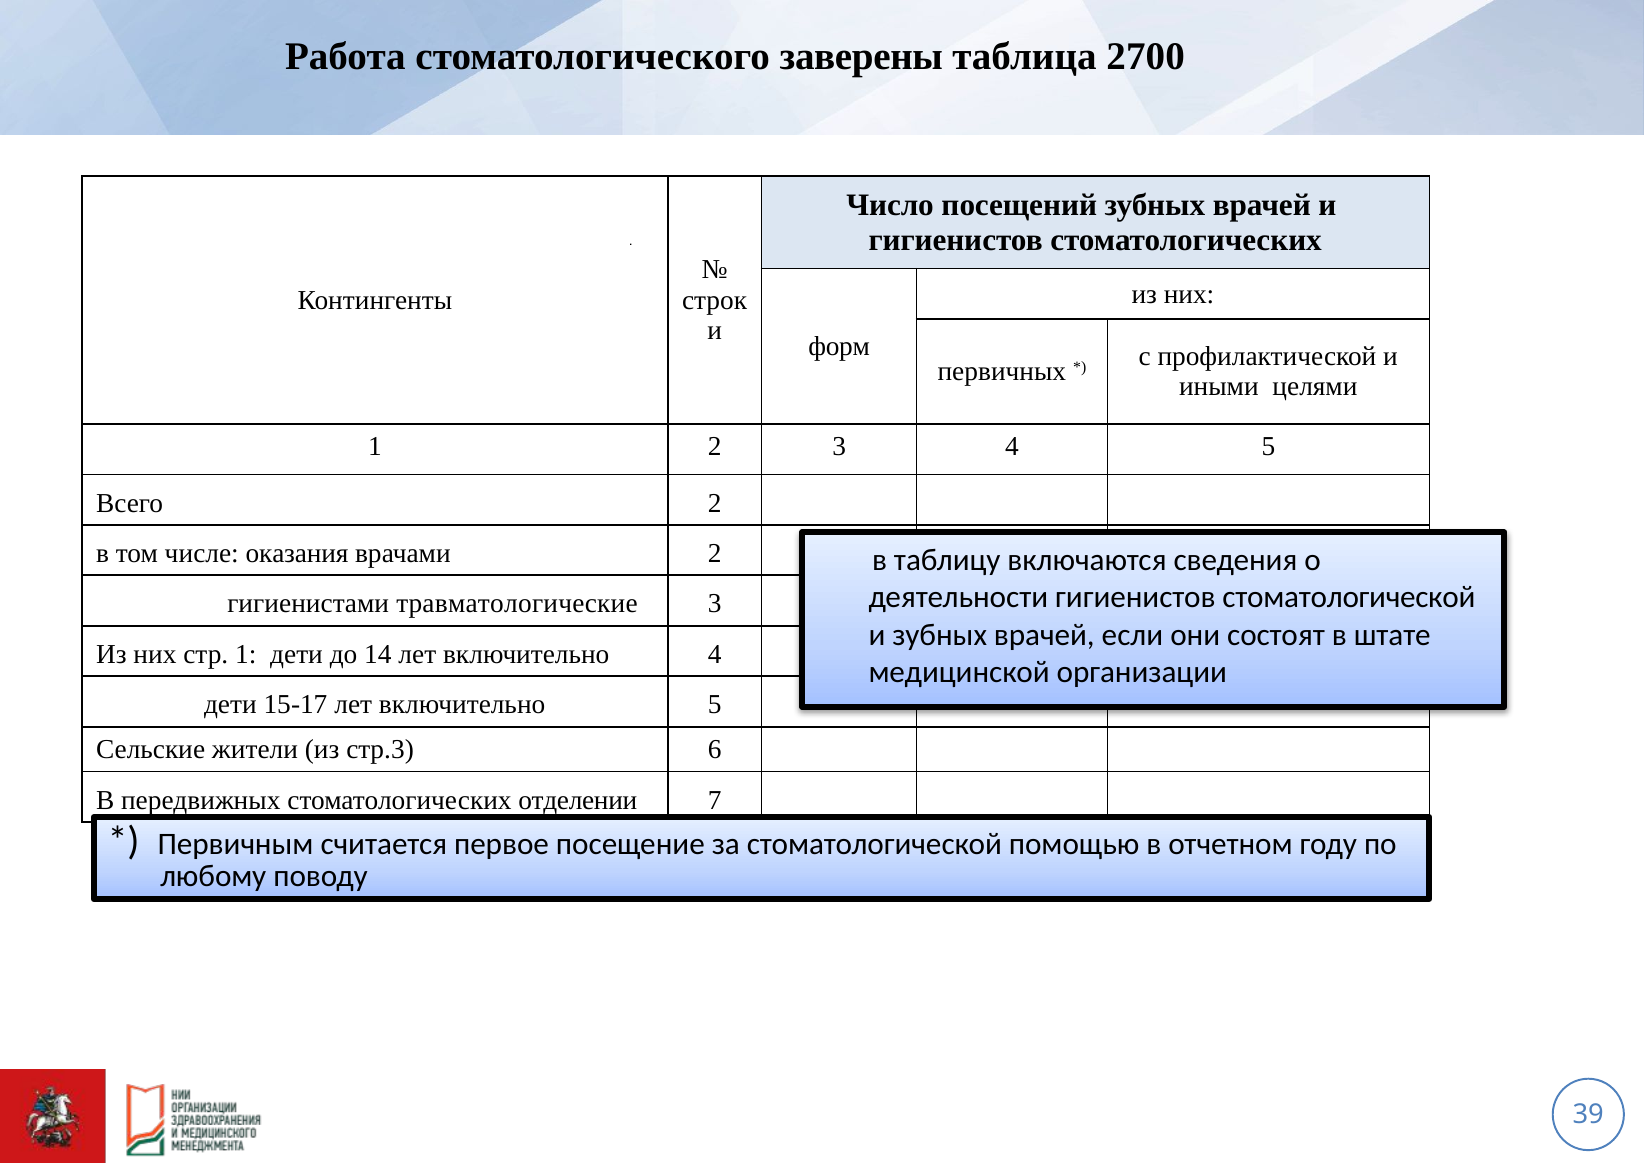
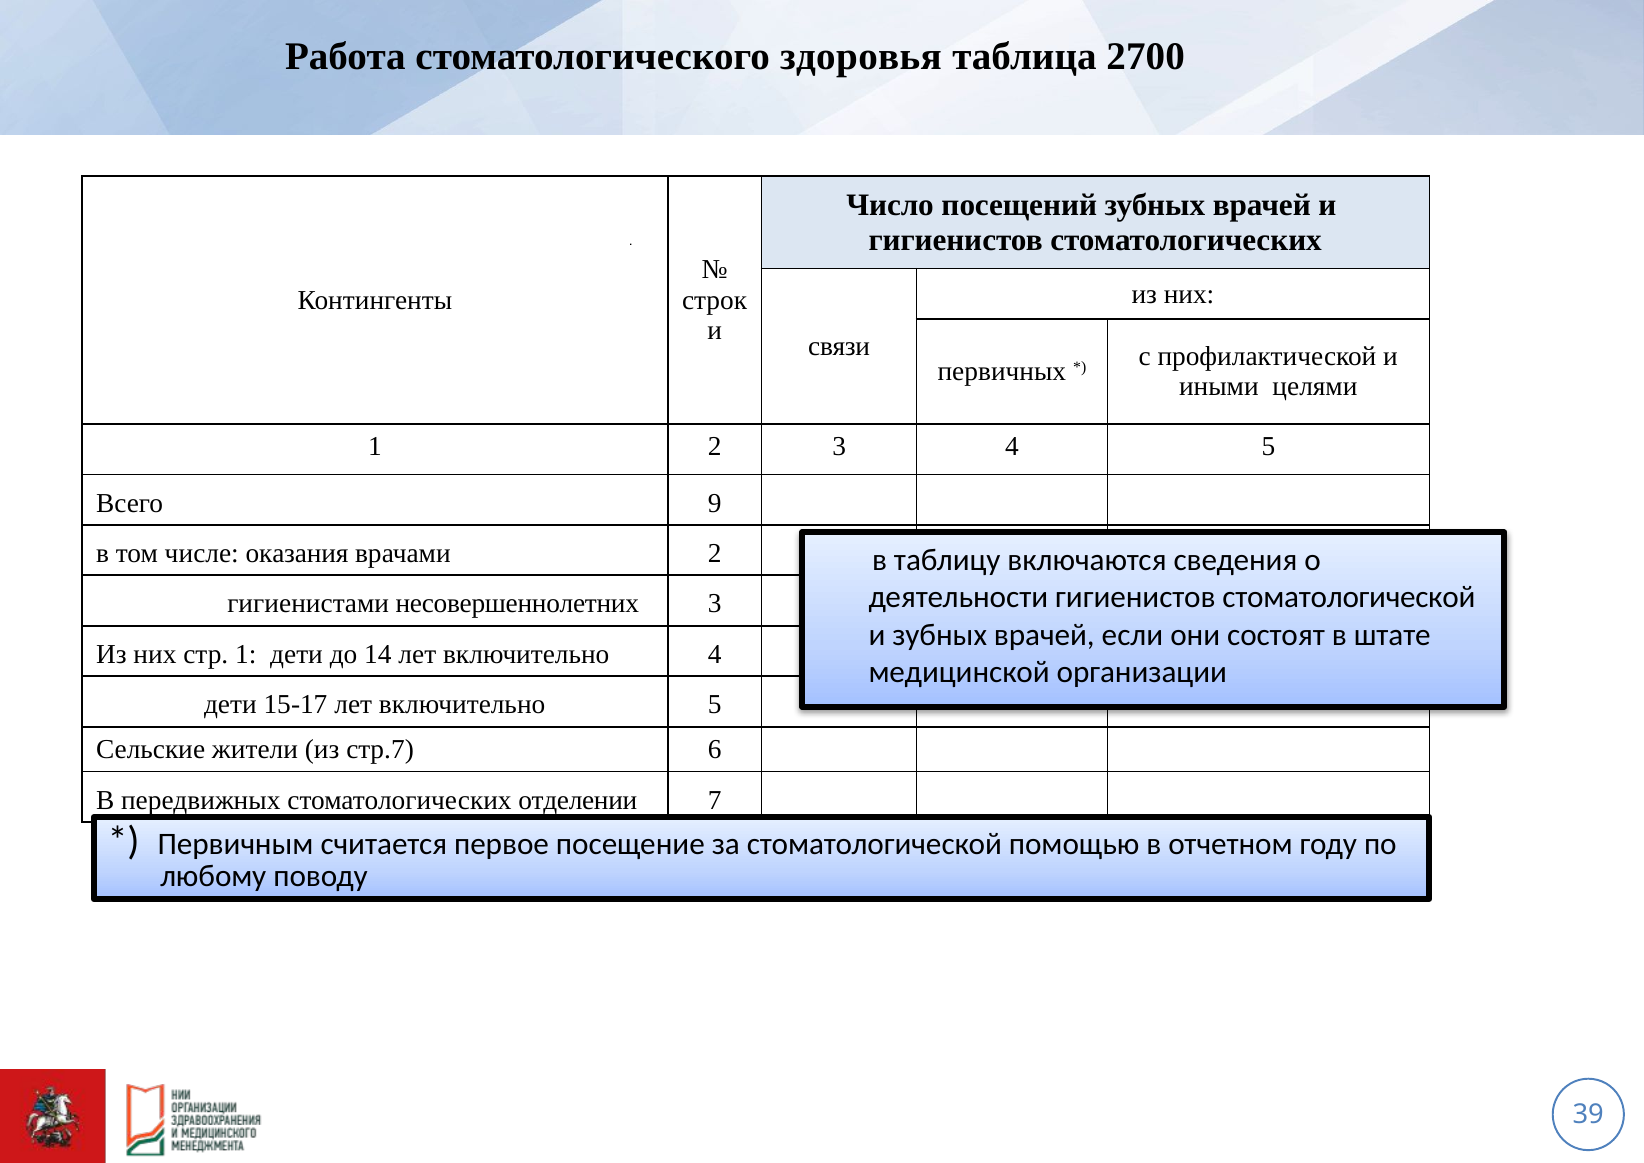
заверены: заверены -> здоровья (861, 57)
форм: форм -> связи (839, 346)
Всего 2: 2 -> 9 (715, 503)
травматологические: травматологические -> несовершеннолетних (517, 604)
стр.3: стр.3 -> стр.7 (380, 749)
